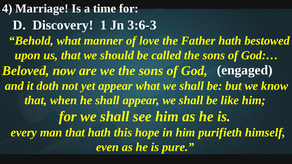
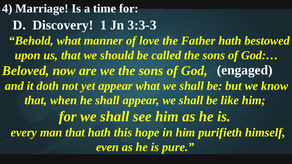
3:6-3: 3:6-3 -> 3:3-3 (142, 25)
